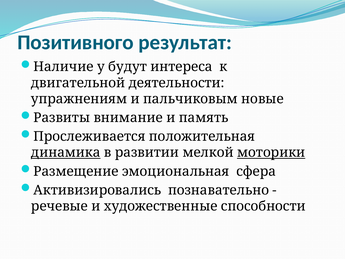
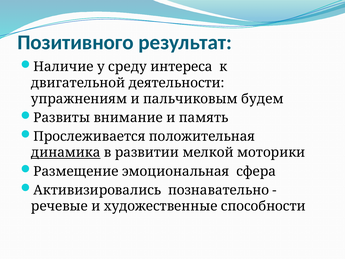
будут: будут -> среду (128, 67)
новые: новые -> будем (262, 99)
моторики underline: present -> none (271, 152)
